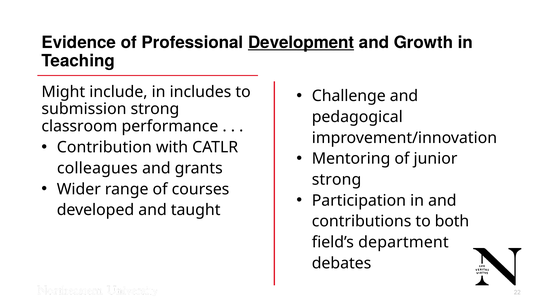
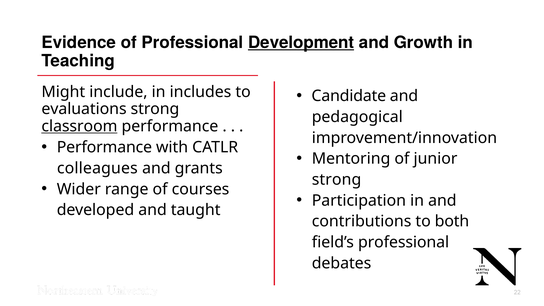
Challenge: Challenge -> Candidate (349, 96)
submission: submission -> evaluations (84, 109)
classroom underline: none -> present (79, 126)
Contribution: Contribution -> Performance (104, 147)
field’s department: department -> professional (404, 242)
